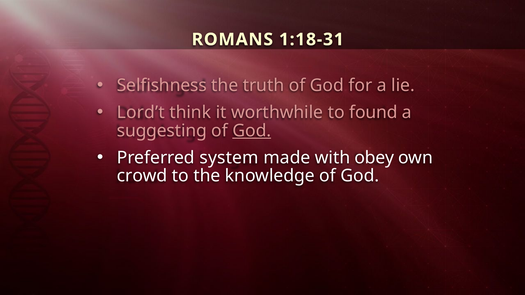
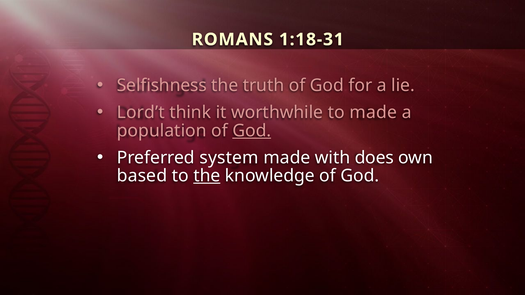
to found: found -> made (373, 113)
suggesting: suggesting -> population (162, 131)
obey: obey -> does (374, 158)
crowd: crowd -> based (142, 176)
the underline: none -> present (207, 176)
